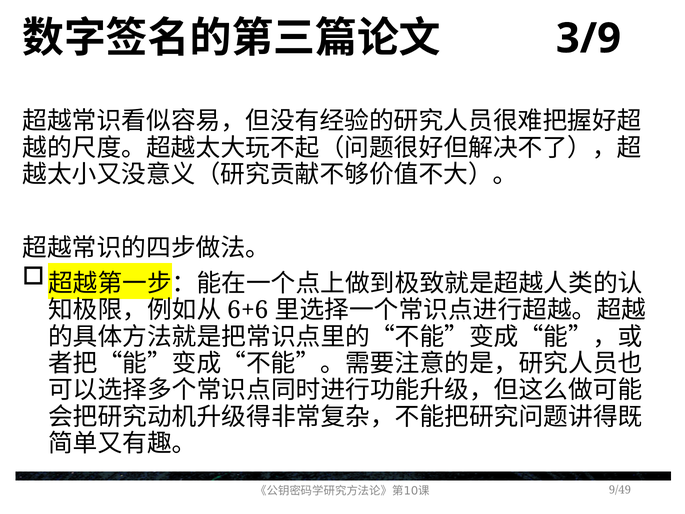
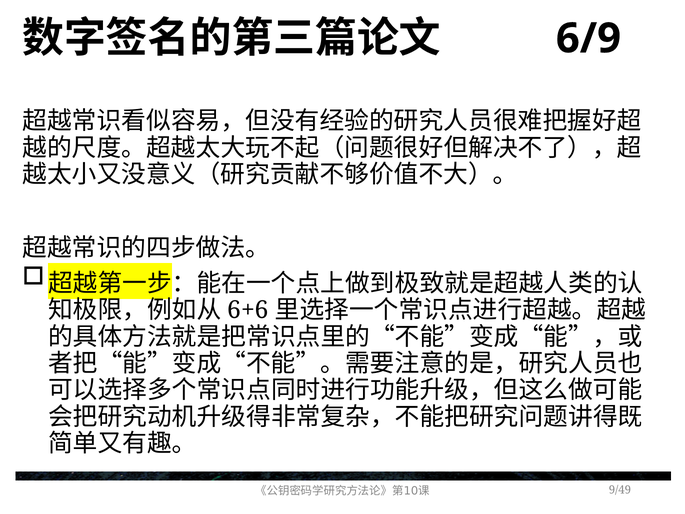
3/9: 3/9 -> 6/9 (588, 39)
